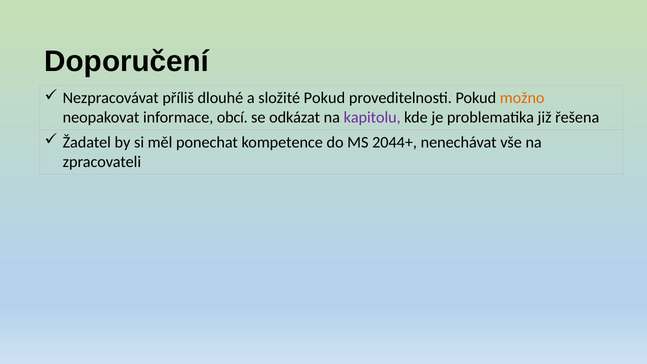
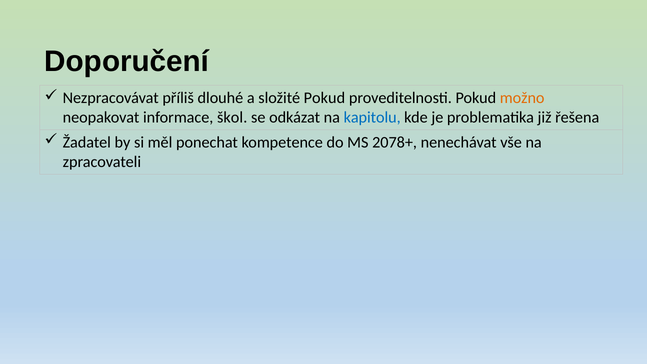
obcí: obcí -> škol (232, 118)
kapitolu colour: purple -> blue (372, 118)
2044+: 2044+ -> 2078+ (395, 142)
